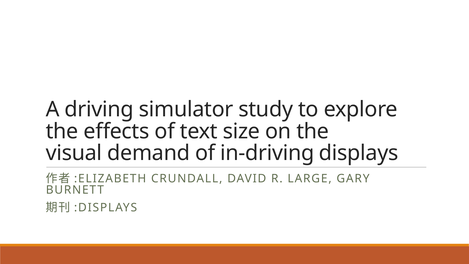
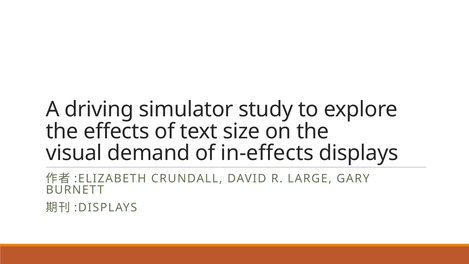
in-driving: in-driving -> in-effects (267, 153)
